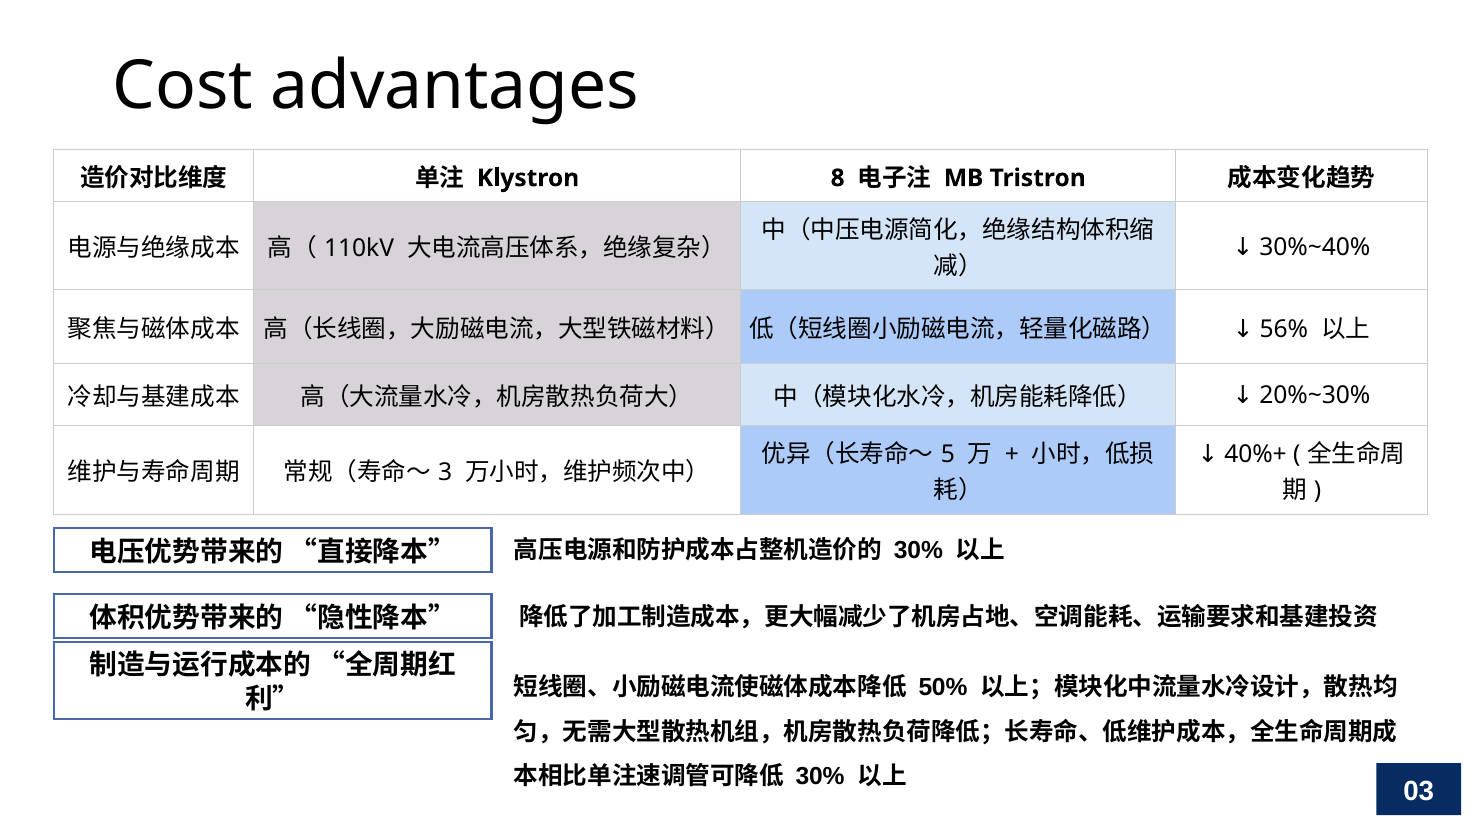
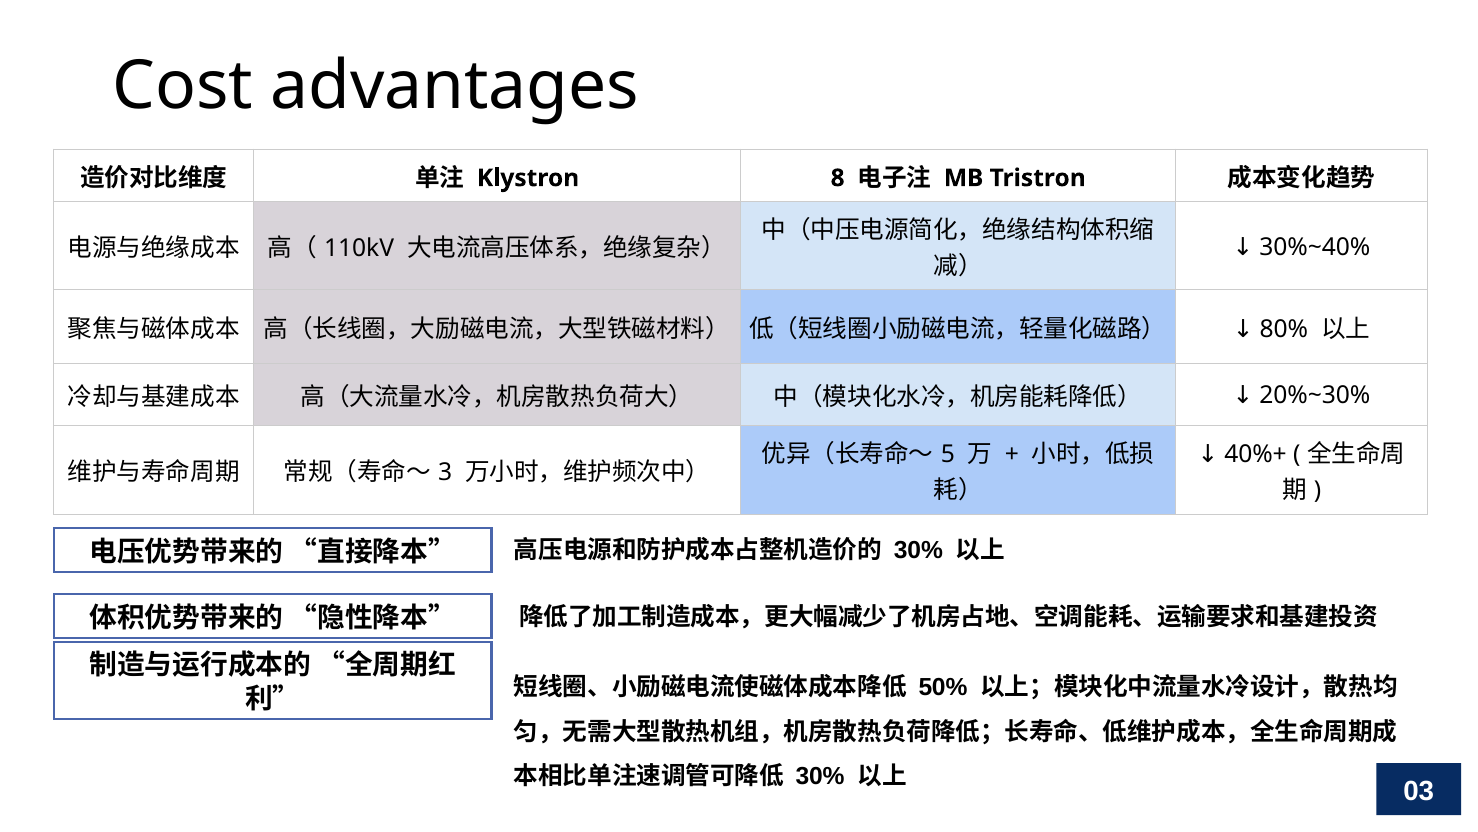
56%: 56% -> 80% (1284, 329)
